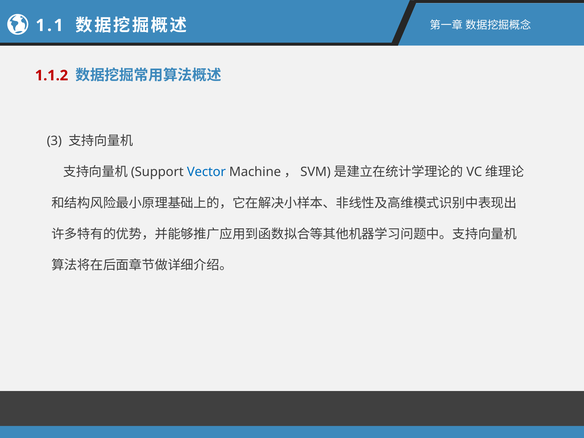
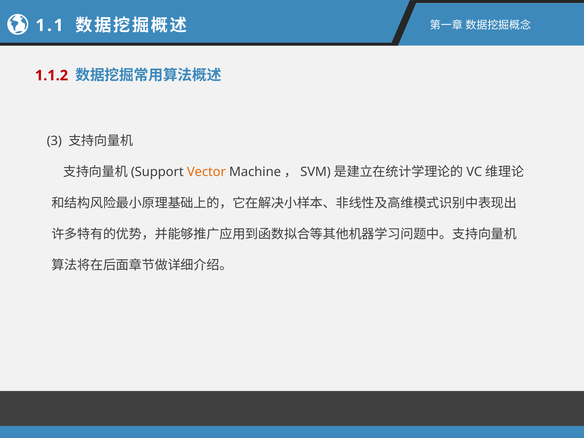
Vector colour: blue -> orange (206, 172)
